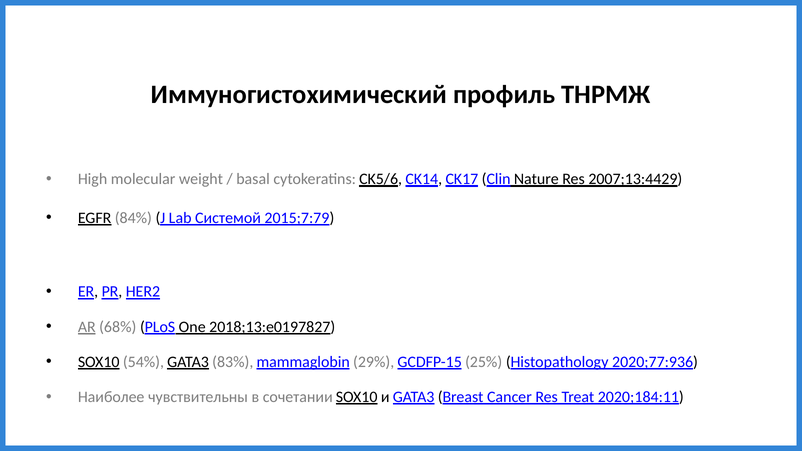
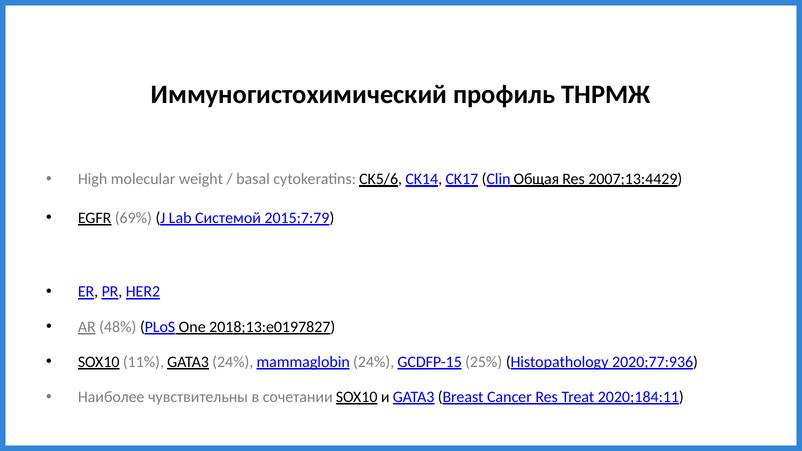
Nature: Nature -> Общая (536, 179)
84%: 84% -> 69% (133, 218)
68%: 68% -> 48% (118, 327)
54%: 54% -> 11% (143, 362)
GATA3 83%: 83% -> 24% (233, 362)
mammaglobin 29%: 29% -> 24% (374, 362)
